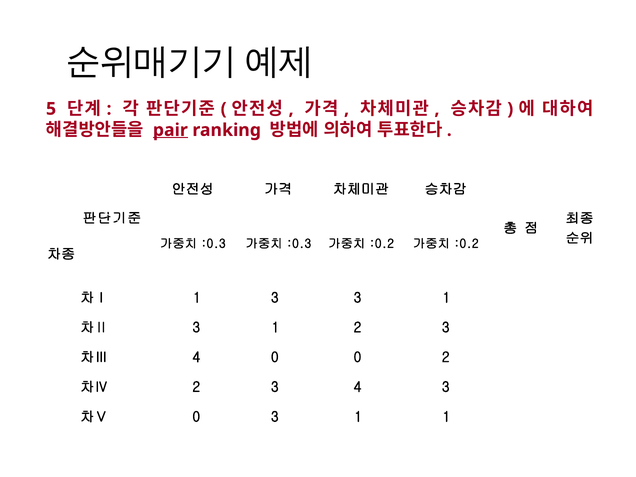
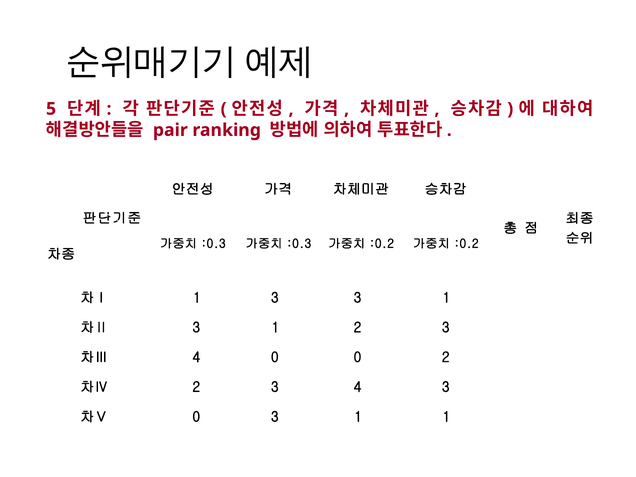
pair underline: present -> none (170, 130)
